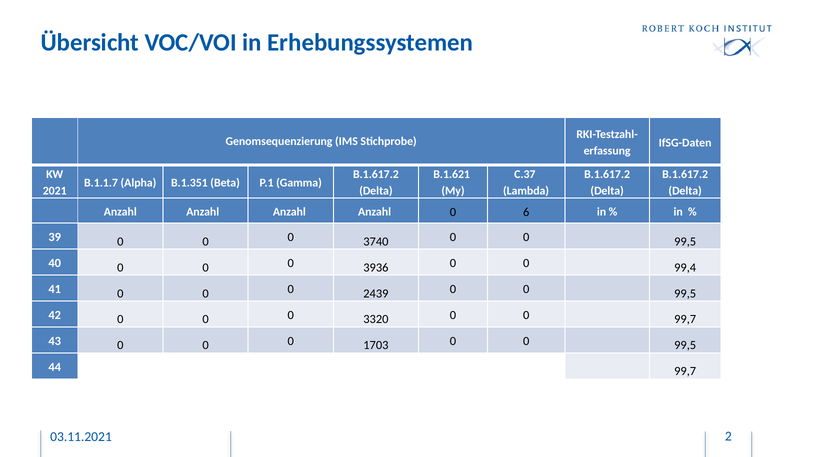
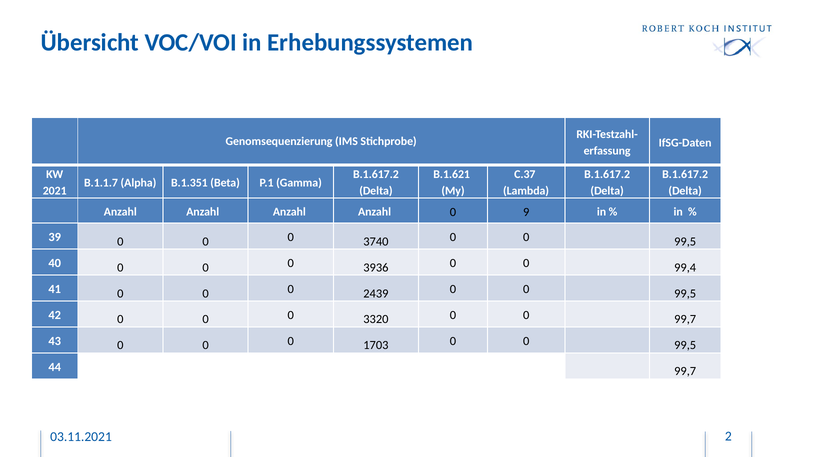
6: 6 -> 9 (526, 212)
